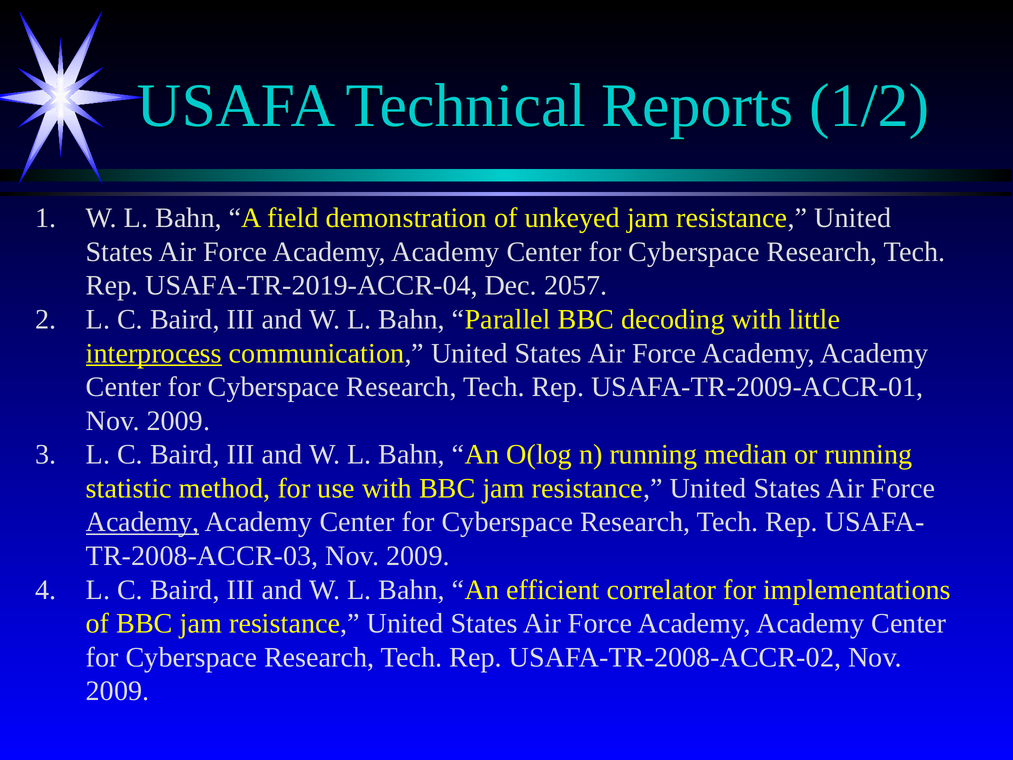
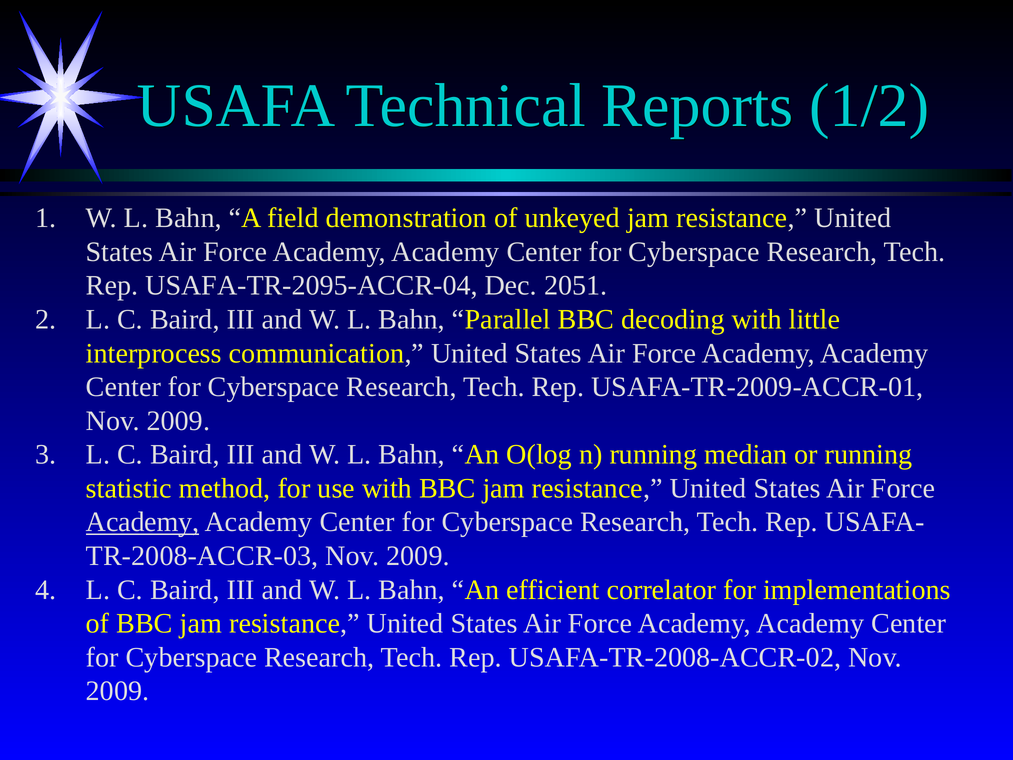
USAFA-TR-2019-ACCR-04: USAFA-TR-2019-ACCR-04 -> USAFA-TR-2095-ACCR-04 (312, 286)
2057: 2057 -> 2051 (576, 286)
interprocess underline: present -> none (154, 353)
